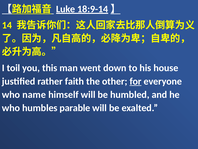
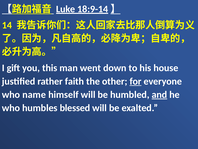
toil: toil -> gift (13, 68)
and underline: none -> present (159, 94)
parable: parable -> blessed (75, 108)
